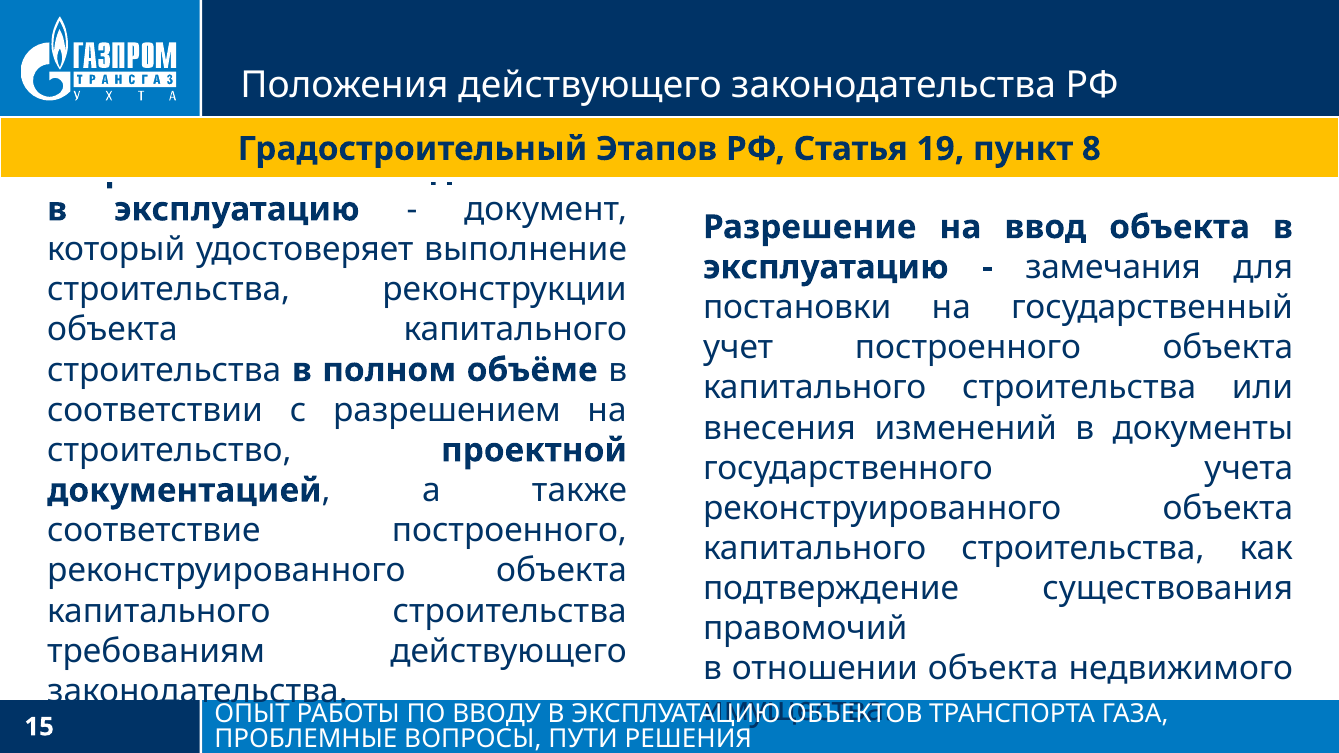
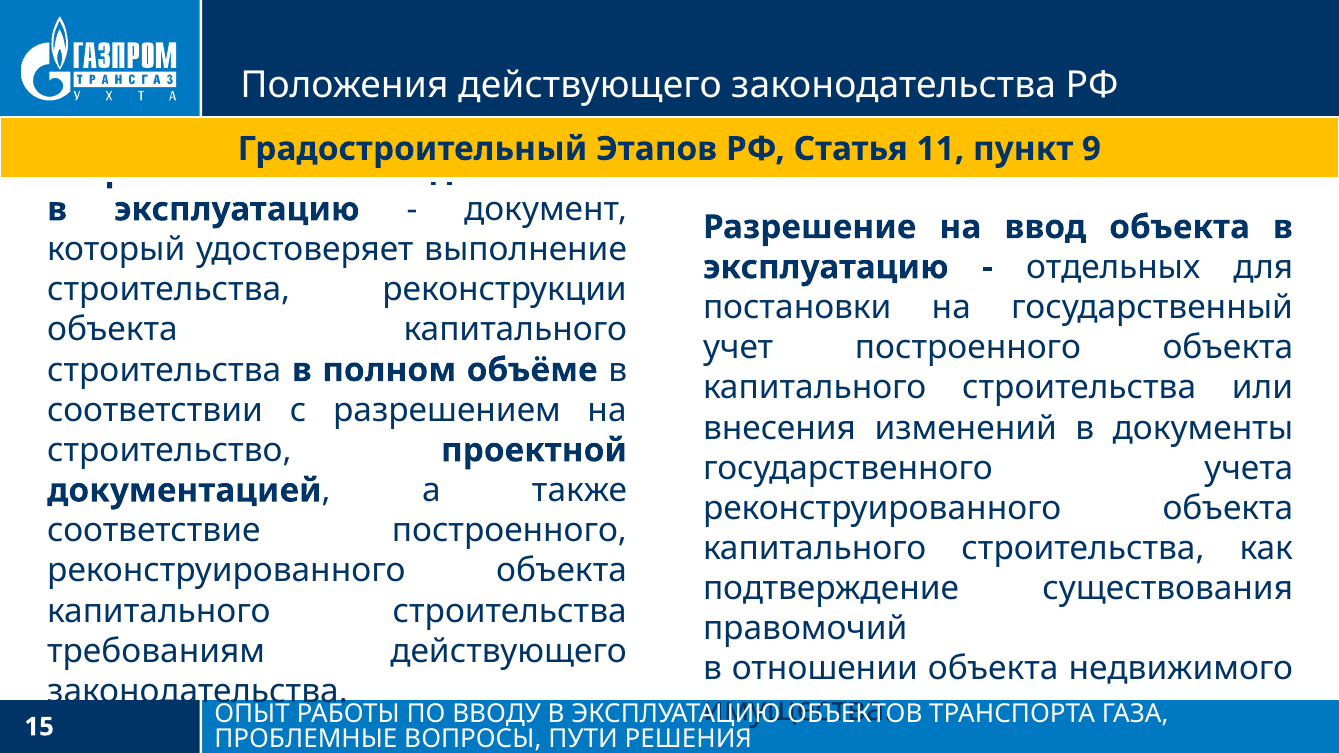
19: 19 -> 11 (940, 149)
8: 8 -> 9 (1091, 149)
замечания: замечания -> отдельных (1113, 267)
